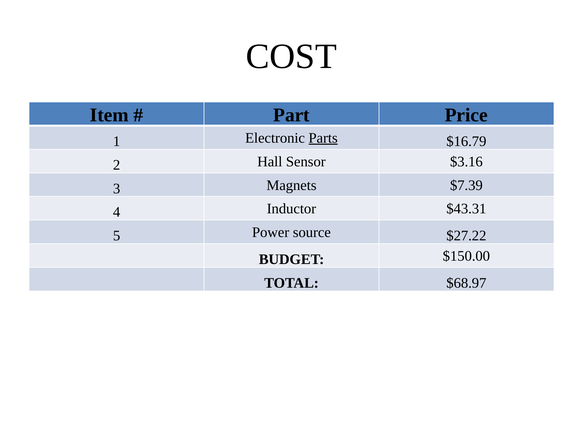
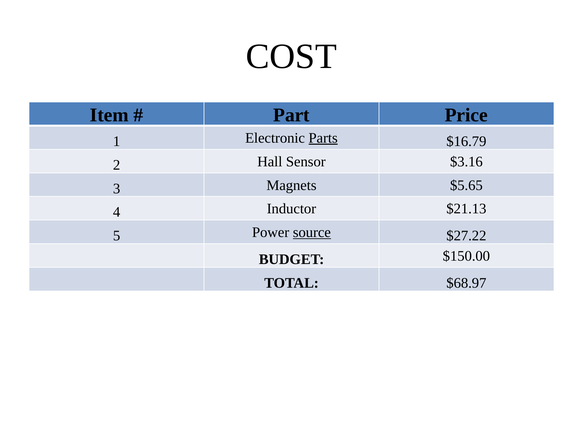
$7.39: $7.39 -> $5.65 (466, 185)
$43.31: $43.31 -> $21.13 (466, 209)
source underline: none -> present (312, 233)
